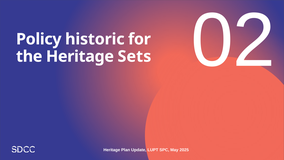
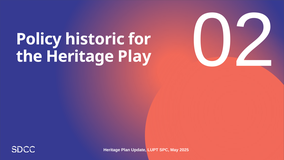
Sets: Sets -> Play (134, 56)
